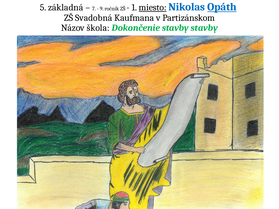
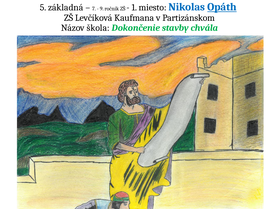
miesto underline: present -> none (153, 8)
Svadobná: Svadobná -> Levčíková (94, 18)
stavby stavby: stavby -> chvála (204, 28)
